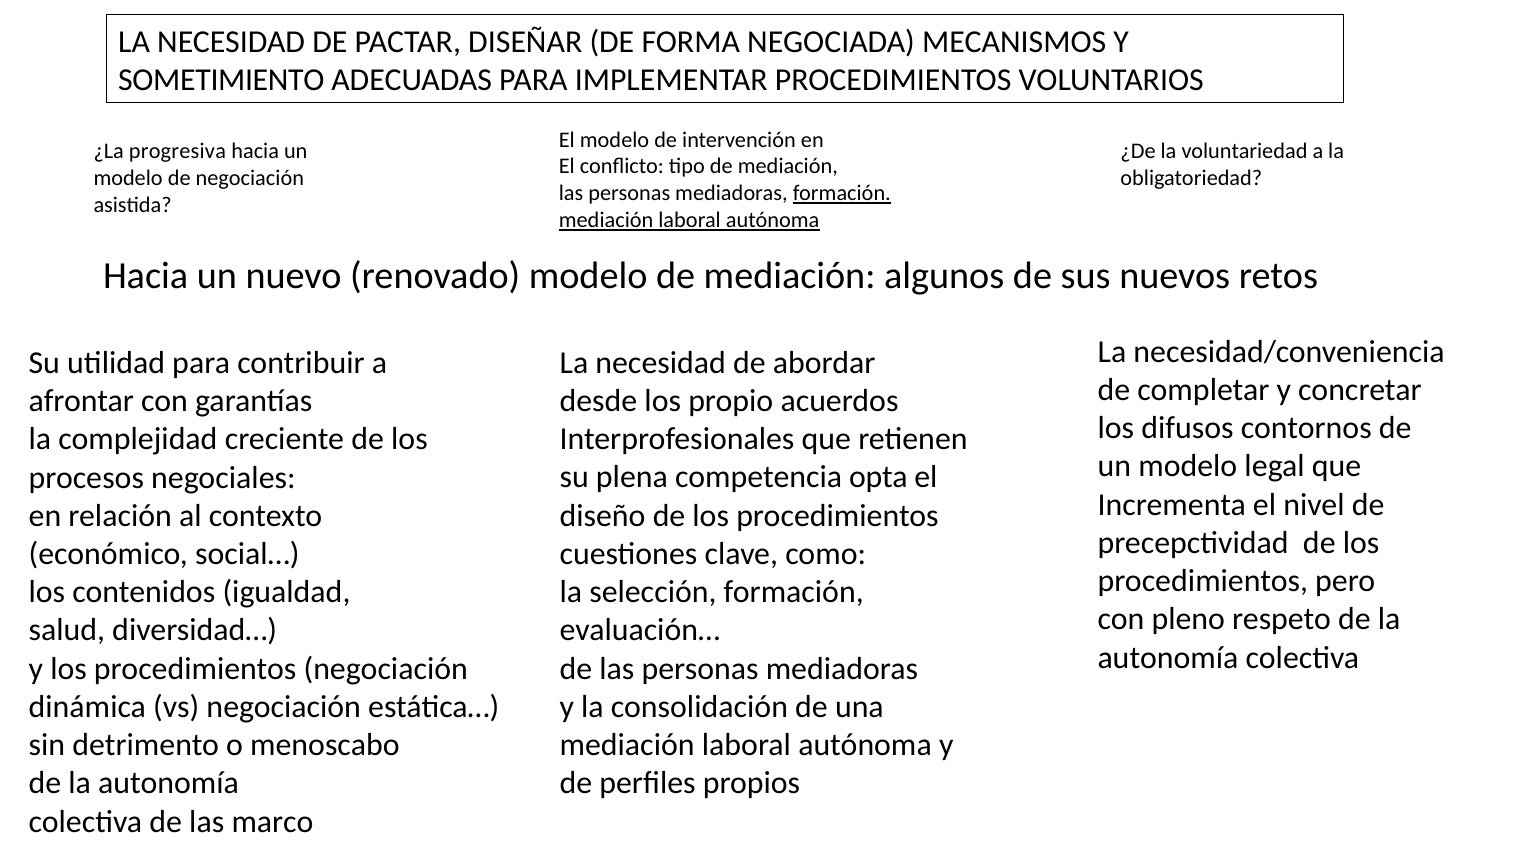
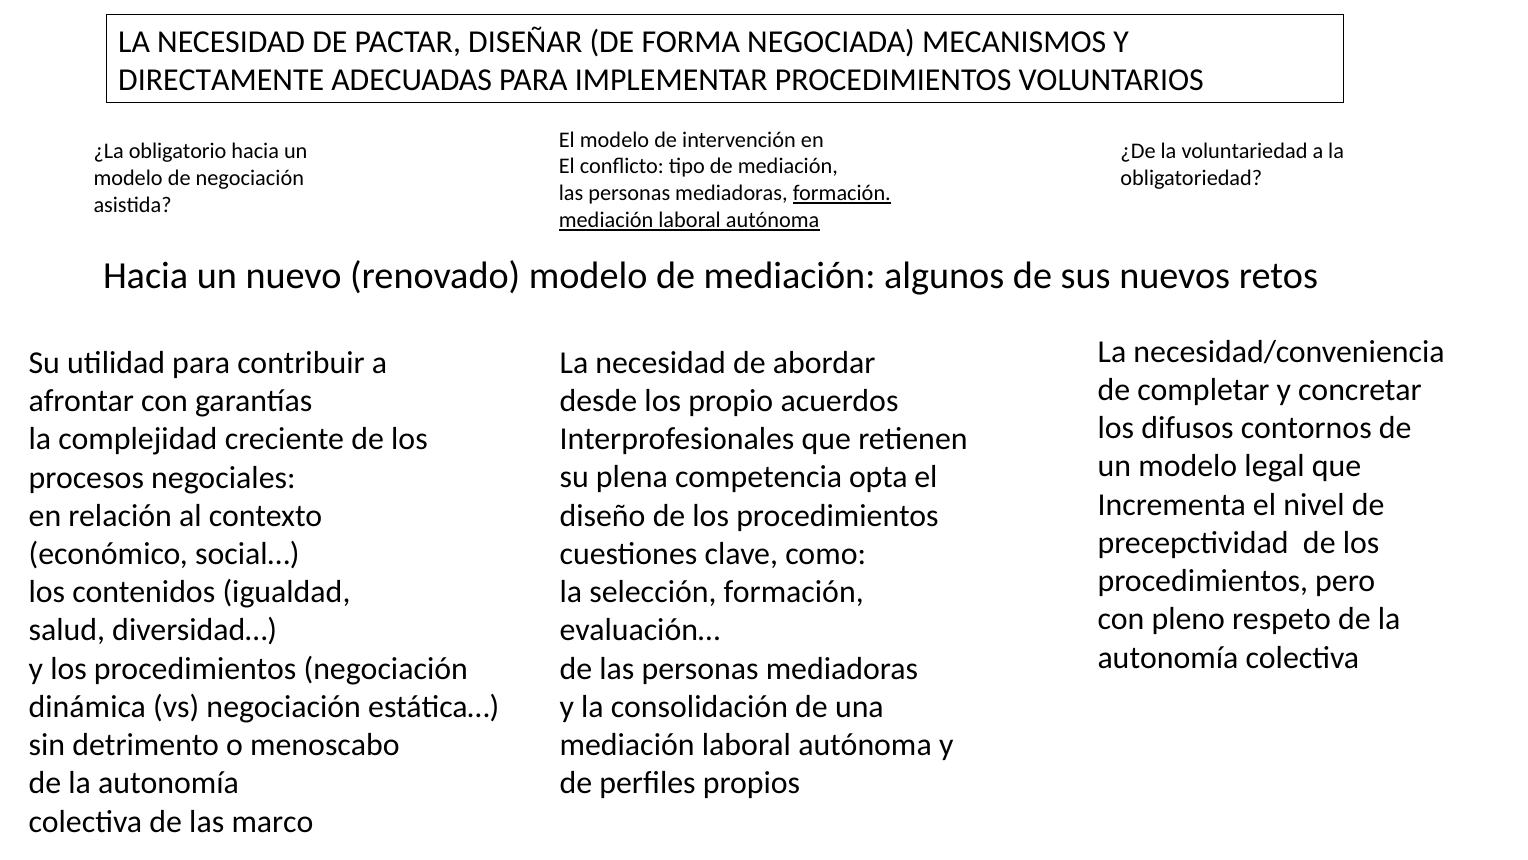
SOMETIMIENTO: SOMETIMIENTO -> DIRECTAMENTE (221, 80)
progresiva: progresiva -> obligatorio (178, 151)
